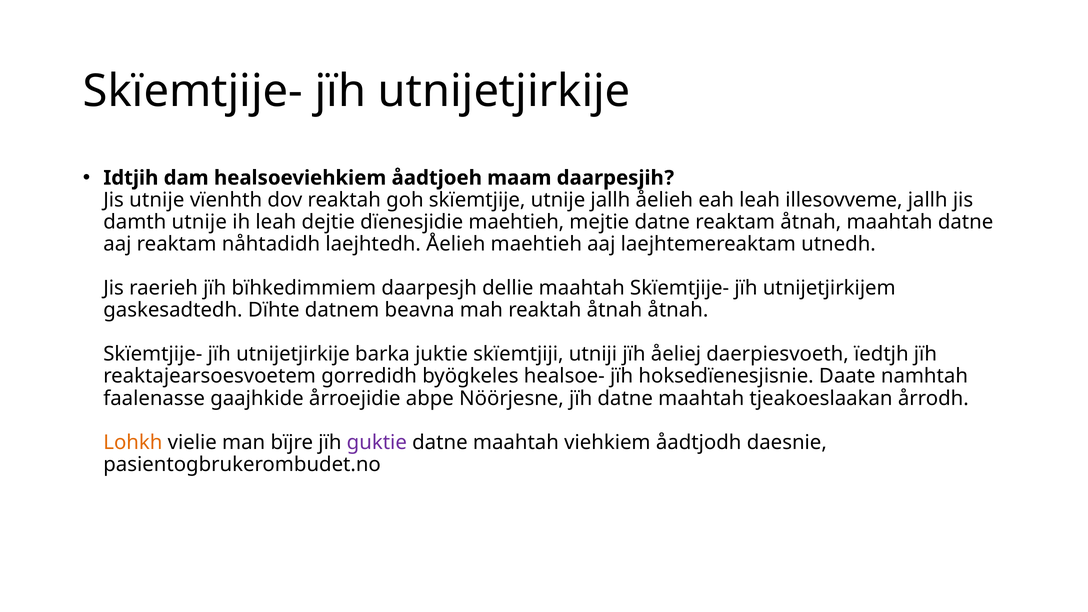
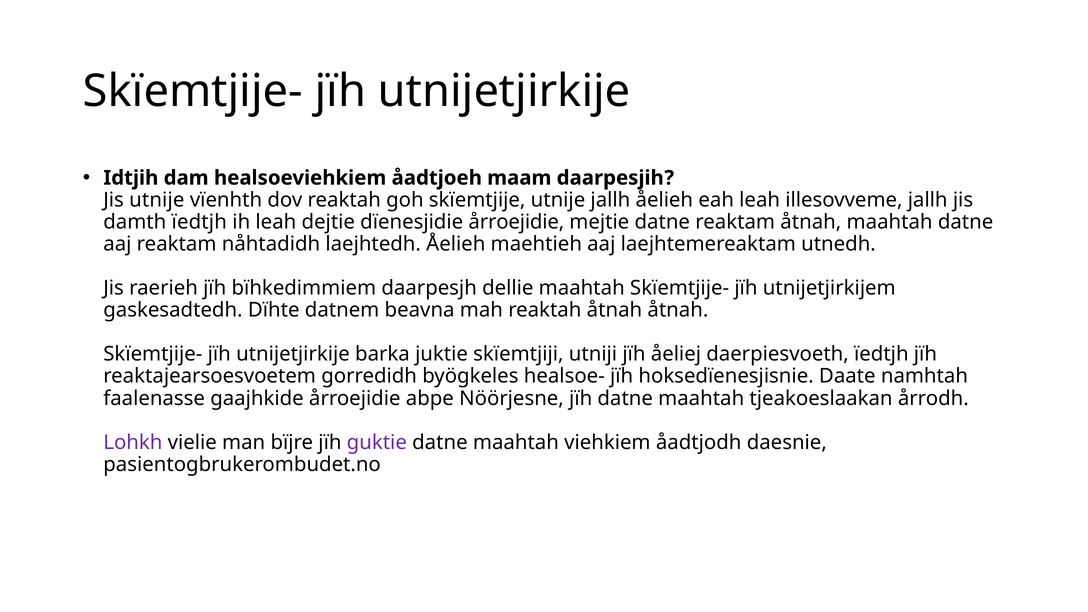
damth utnije: utnije -> ïedtjh (199, 222)
dïenesjidie maehtieh: maehtieh -> årroejidie (516, 222)
Lohkh colour: orange -> purple (133, 442)
